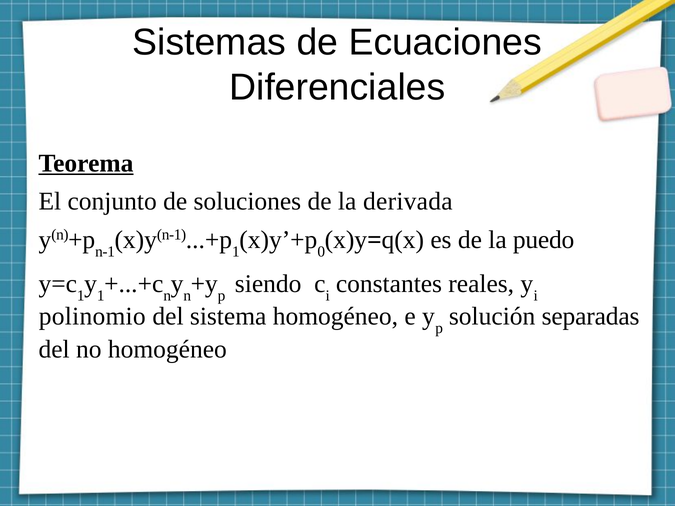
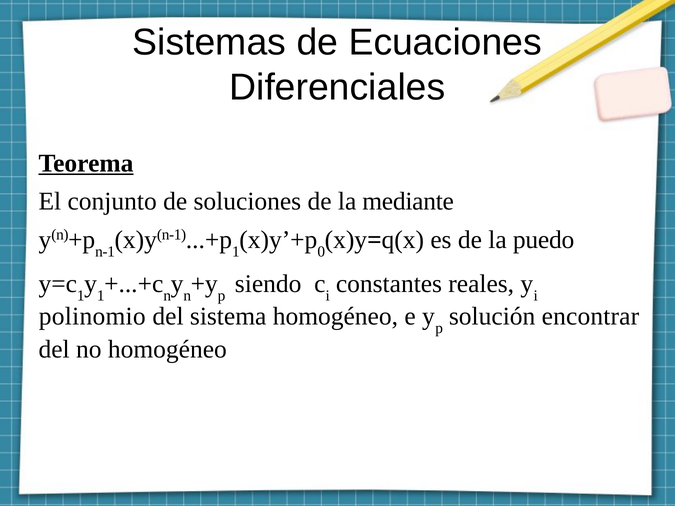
derivada: derivada -> mediante (408, 202)
separadas: separadas -> encontrar (590, 317)
